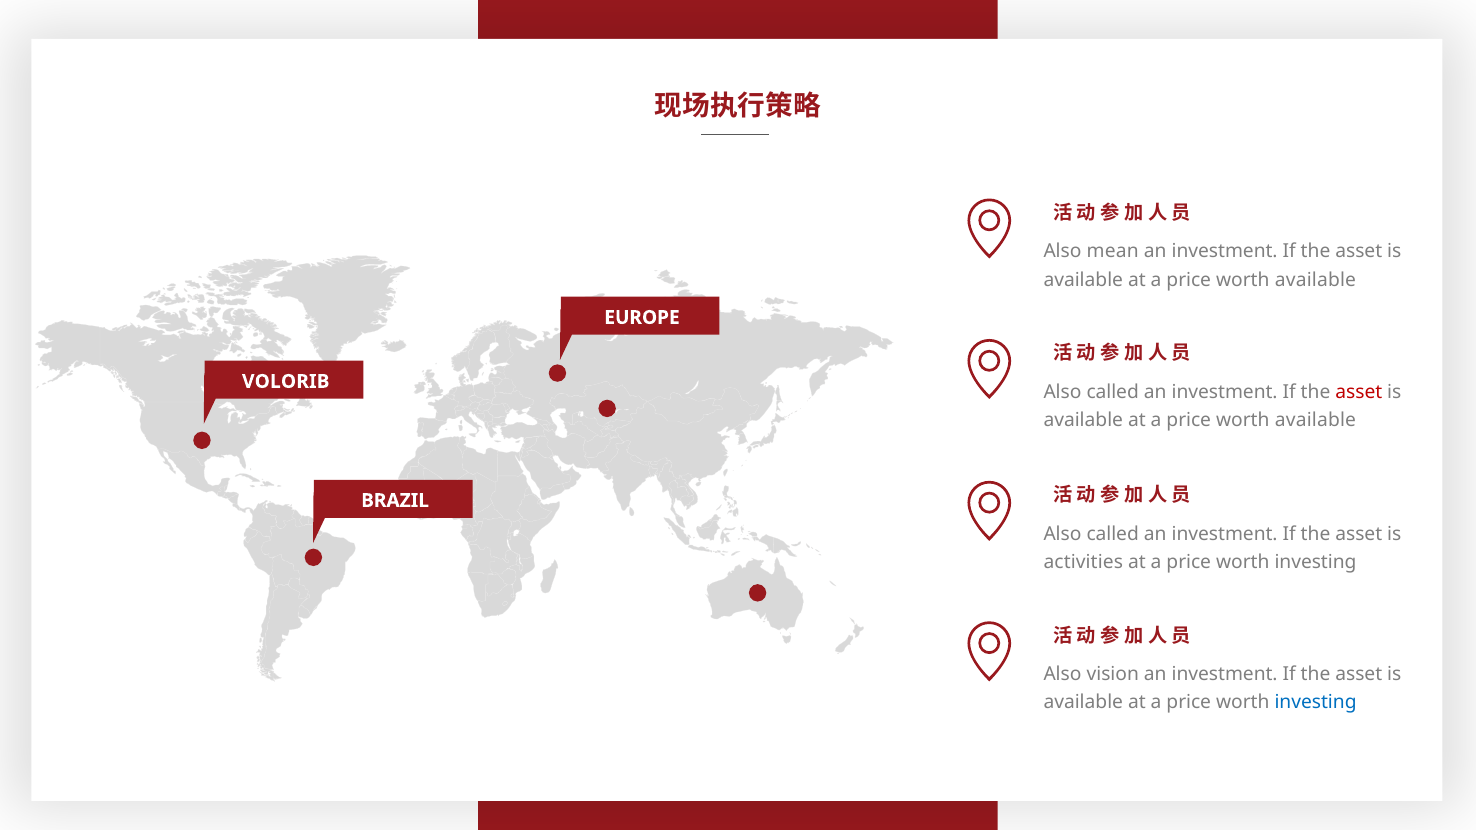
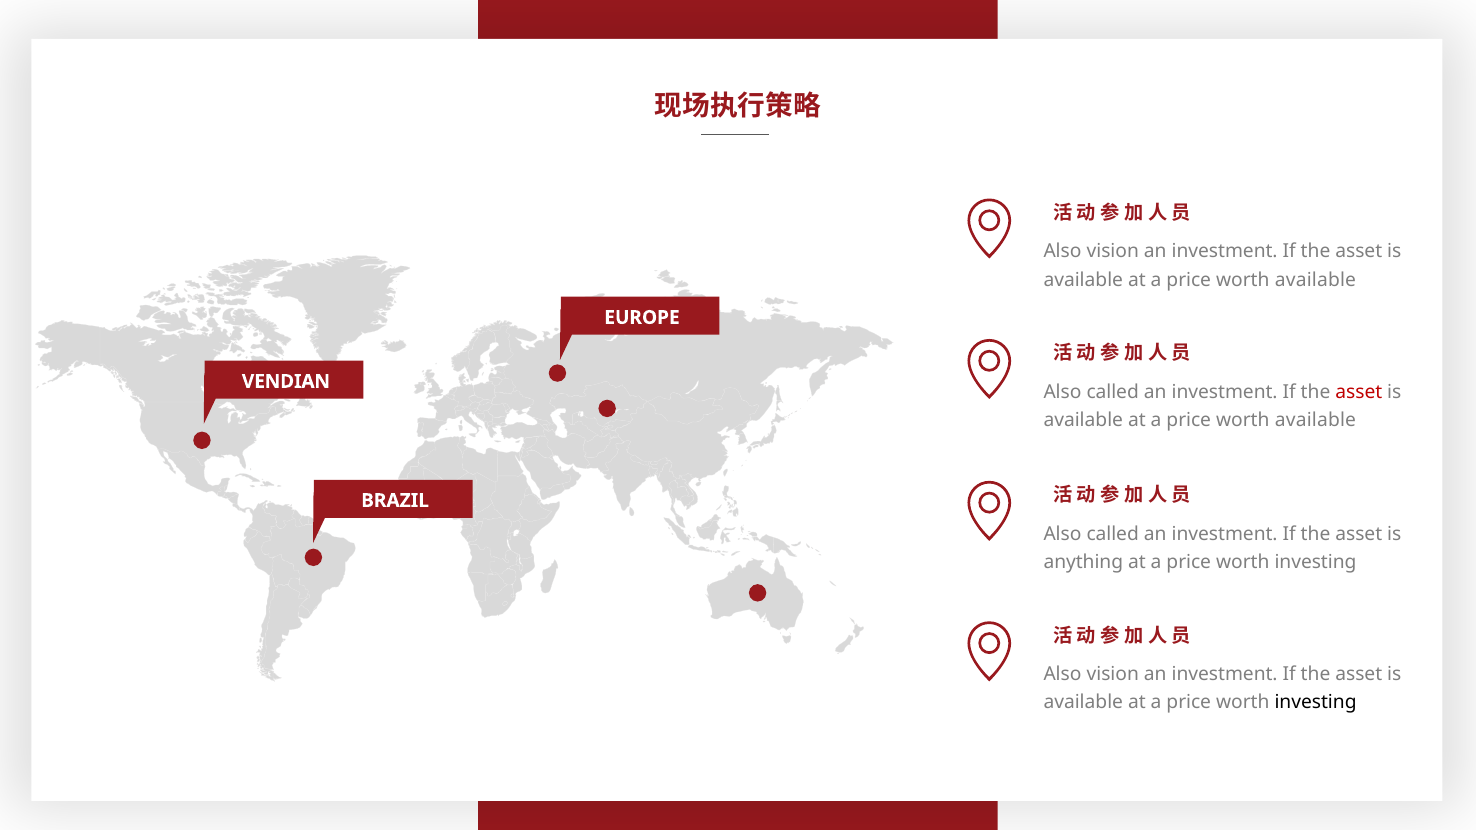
mean: mean -> vision (1113, 252)
VOLORIB: VOLORIB -> VENDIAN (286, 382)
activities: activities -> anything (1083, 562)
investing colour: blue -> black (1316, 703)
